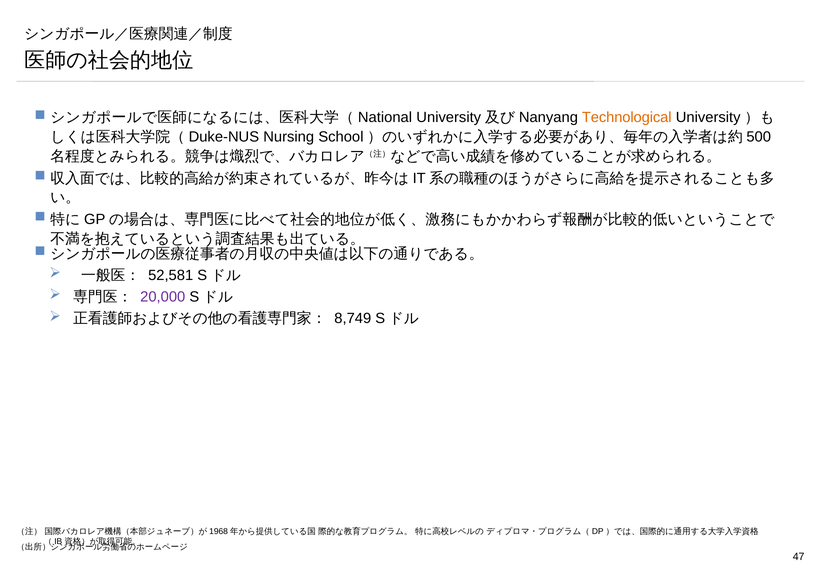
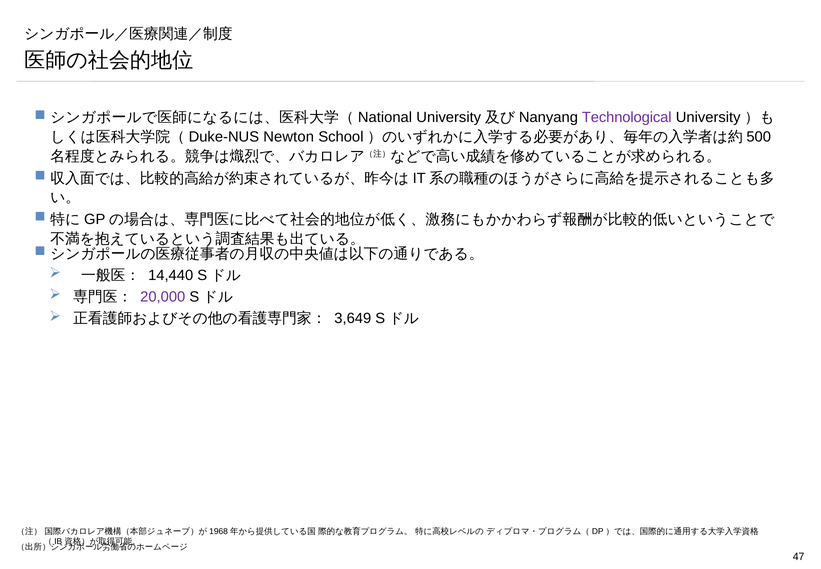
Technological colour: orange -> purple (627, 117)
Nursing: Nursing -> Newton (289, 137)
52,581: 52,581 -> 14,440 (171, 275)
8,749: 8,749 -> 3,649 (353, 318)
